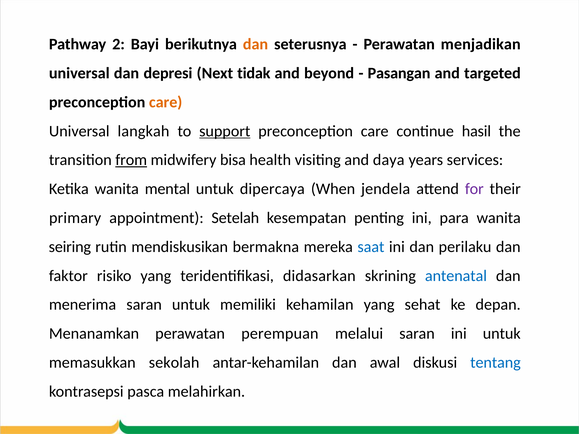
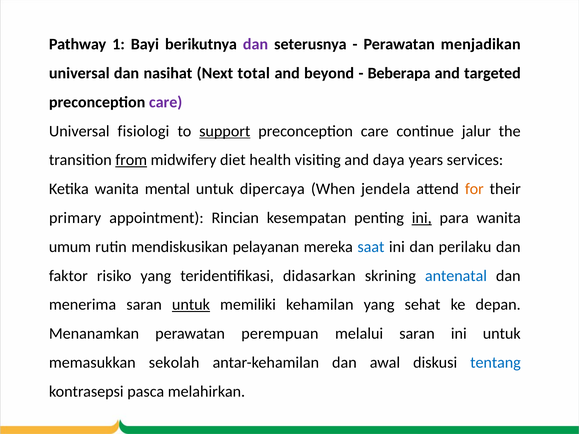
2: 2 -> 1 (118, 44)
dan colour: orange -> purple (255, 44)
depresi: depresi -> nasihat (168, 73)
tidak: tidak -> total (254, 73)
Pasangan: Pasangan -> Beberapa (399, 73)
care colour: orange -> purple (166, 102)
langkah: langkah -> fisiologi (143, 131)
hasil: hasil -> jalur (476, 131)
bisa: bisa -> diet (233, 160)
for colour: purple -> orange (474, 189)
Setelah: Setelah -> Rincian (235, 218)
ini underline: none -> present (422, 218)
seiring: seiring -> umum (70, 247)
bermakna: bermakna -> pelayanan (266, 247)
untuk underline: none -> present (191, 305)
